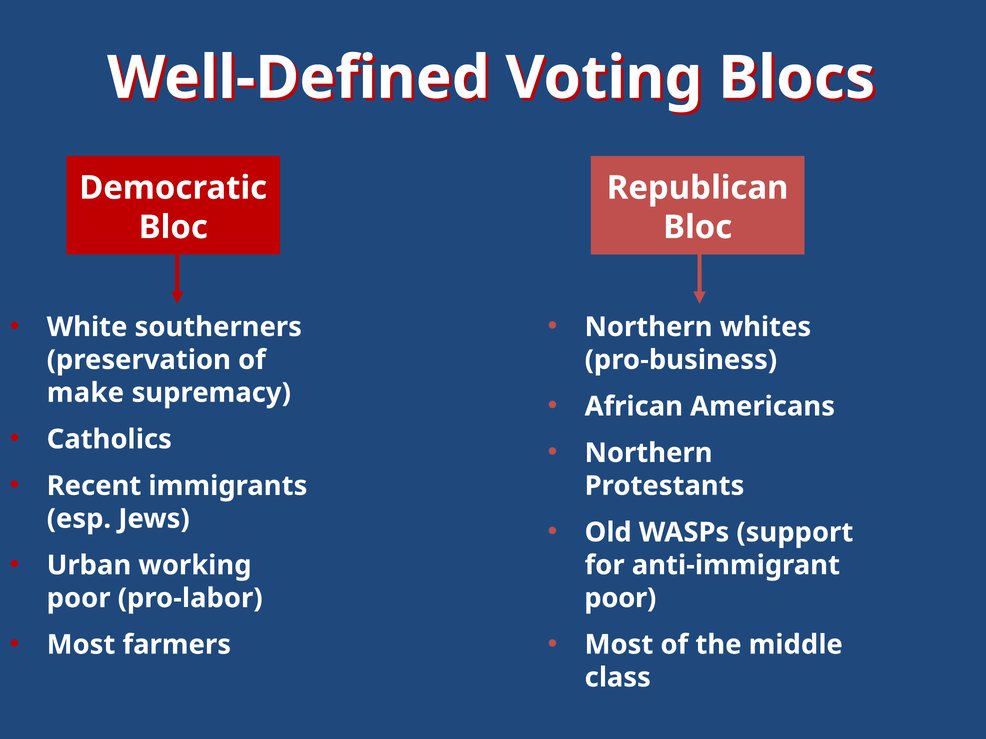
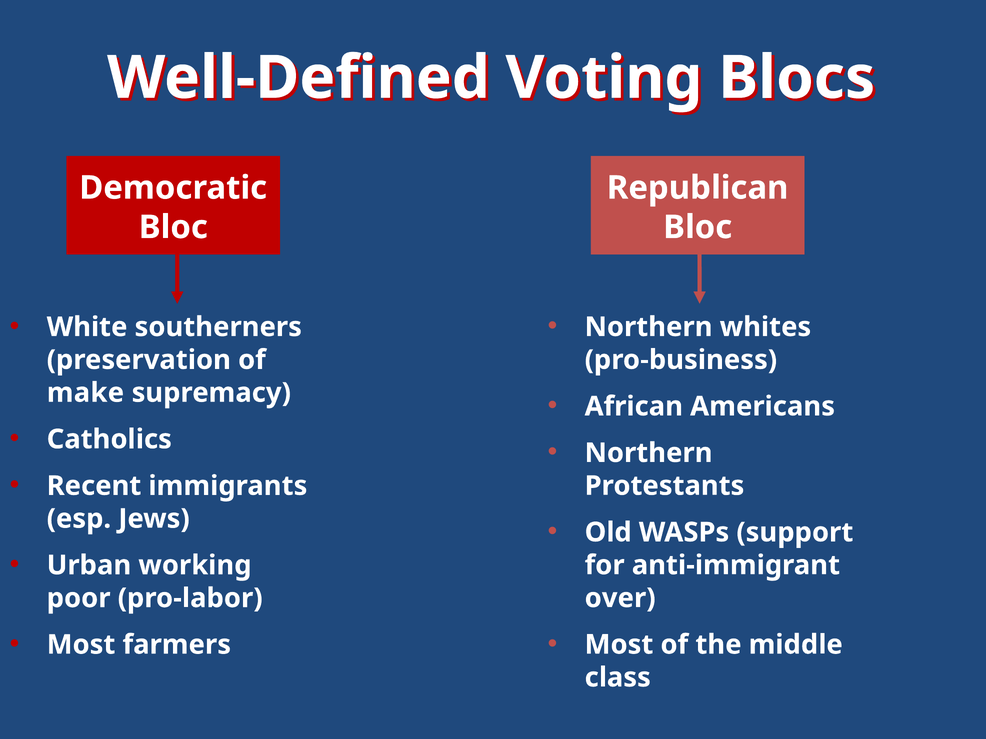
poor: poor -> over (620, 598)
